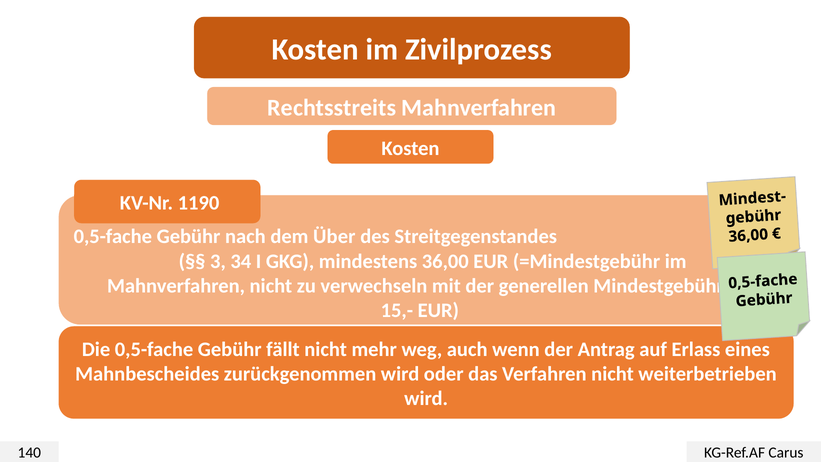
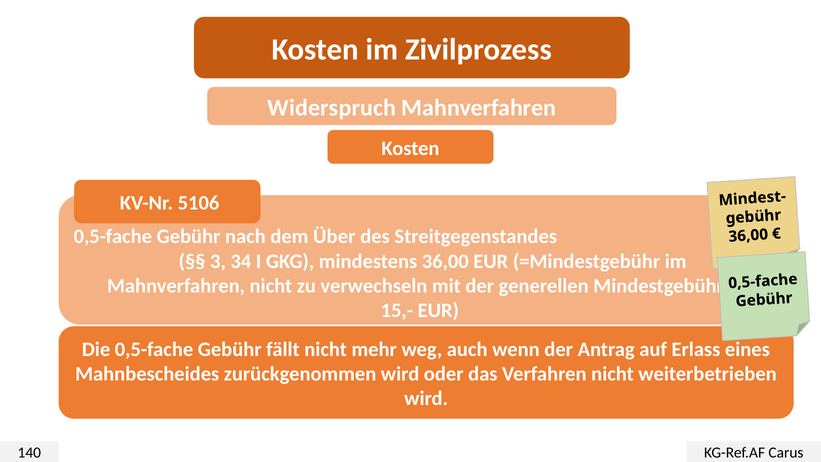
Rechtsstreits: Rechtsstreits -> Widerspruch (332, 108)
1190: 1190 -> 5106 (198, 203)
